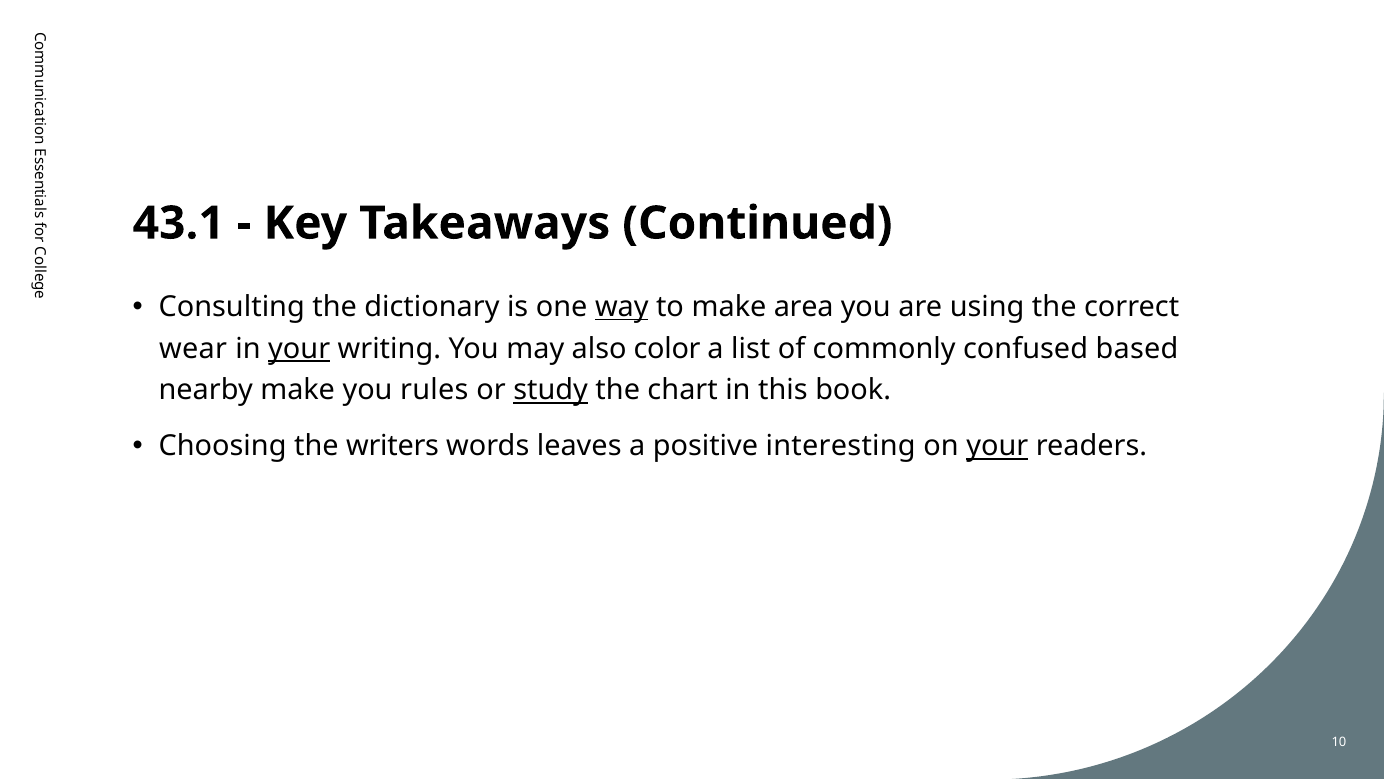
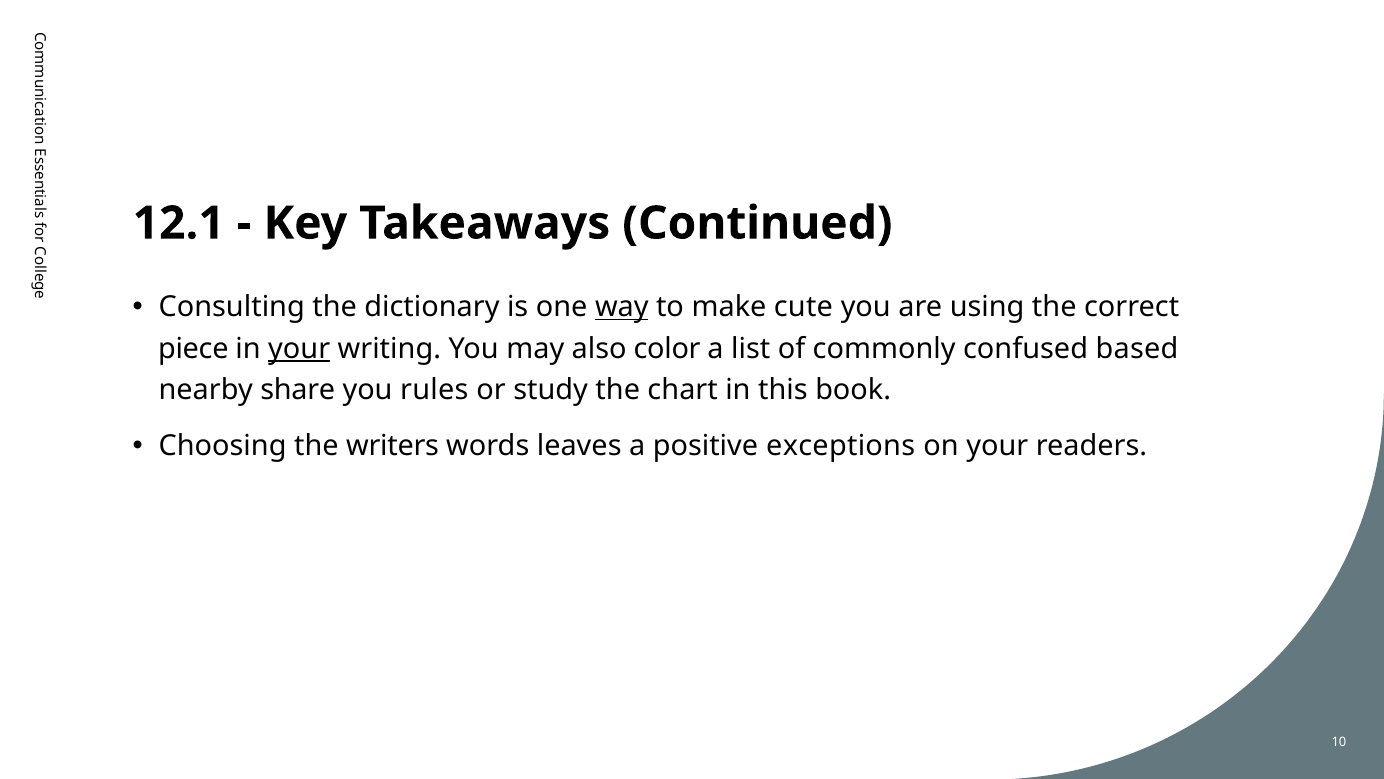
43.1: 43.1 -> 12.1 (179, 223)
area: area -> cute (803, 307)
wear: wear -> piece (193, 349)
nearby make: make -> share (298, 390)
study underline: present -> none (551, 390)
interesting: interesting -> exceptions (841, 446)
your underline: present -> none (997, 446)
